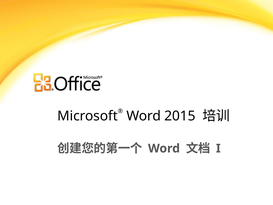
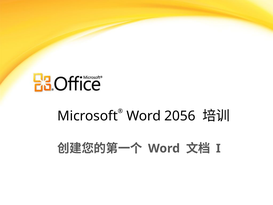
2015: 2015 -> 2056 (180, 116)
